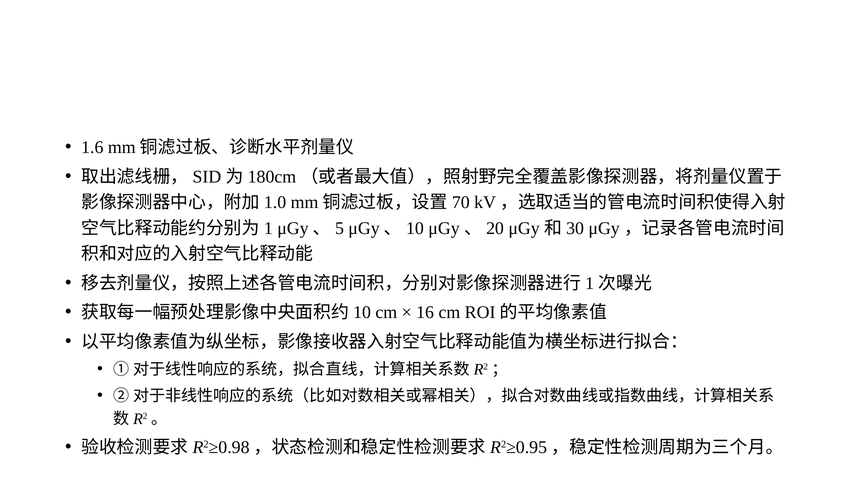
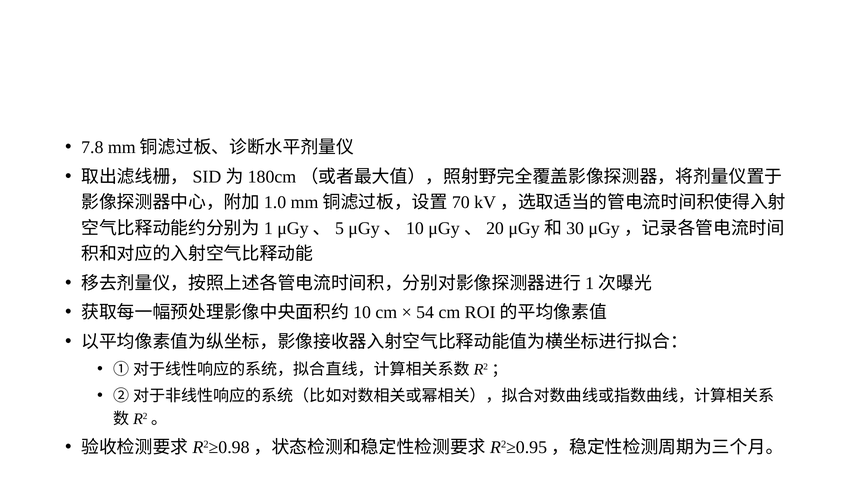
1.6: 1.6 -> 7.8 (92, 147)
16: 16 -> 54 (425, 313)
